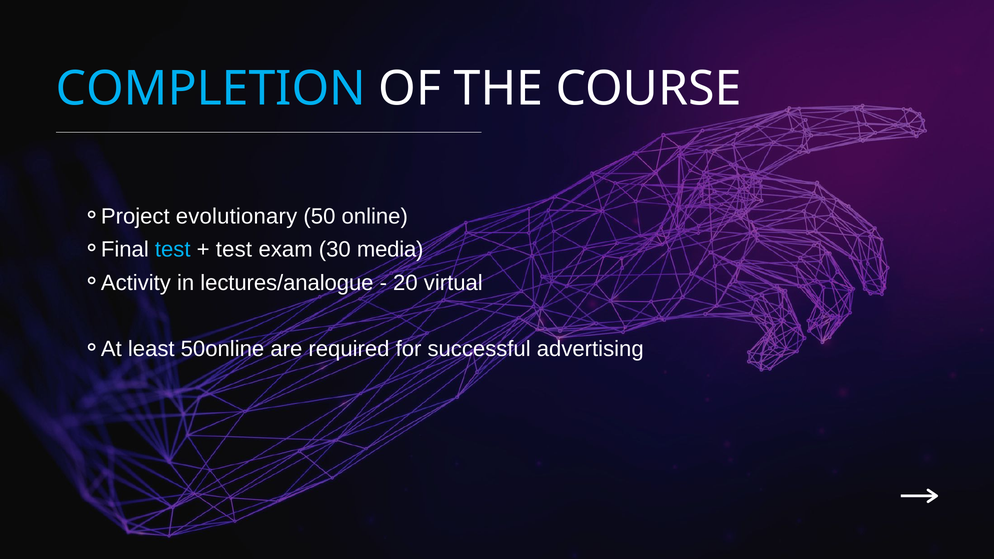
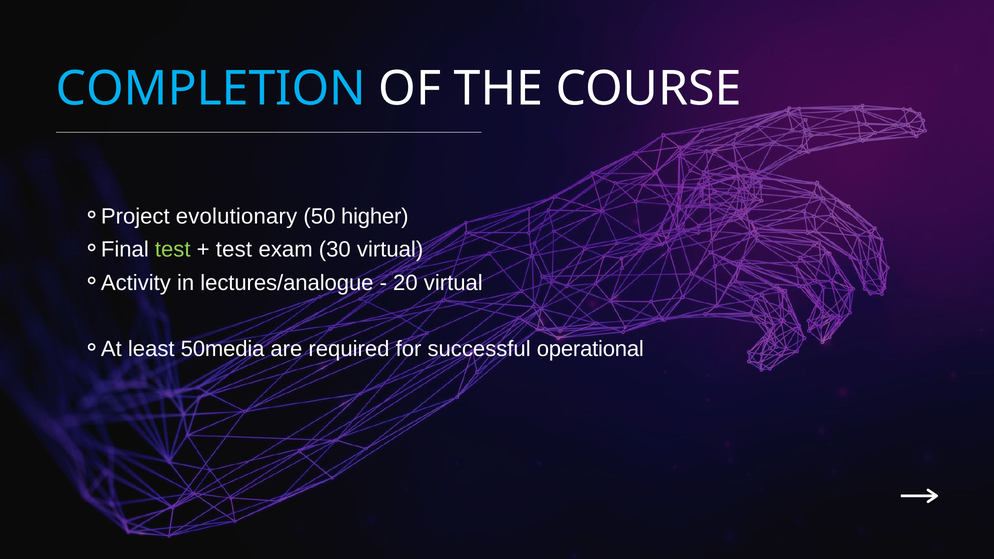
online: online -> higher (375, 217)
test colour: light blue -> light green (173, 250)
30 media: media -> virtual (390, 250)
50online: 50online -> 50media (223, 349)
advertising: advertising -> operational (590, 349)
